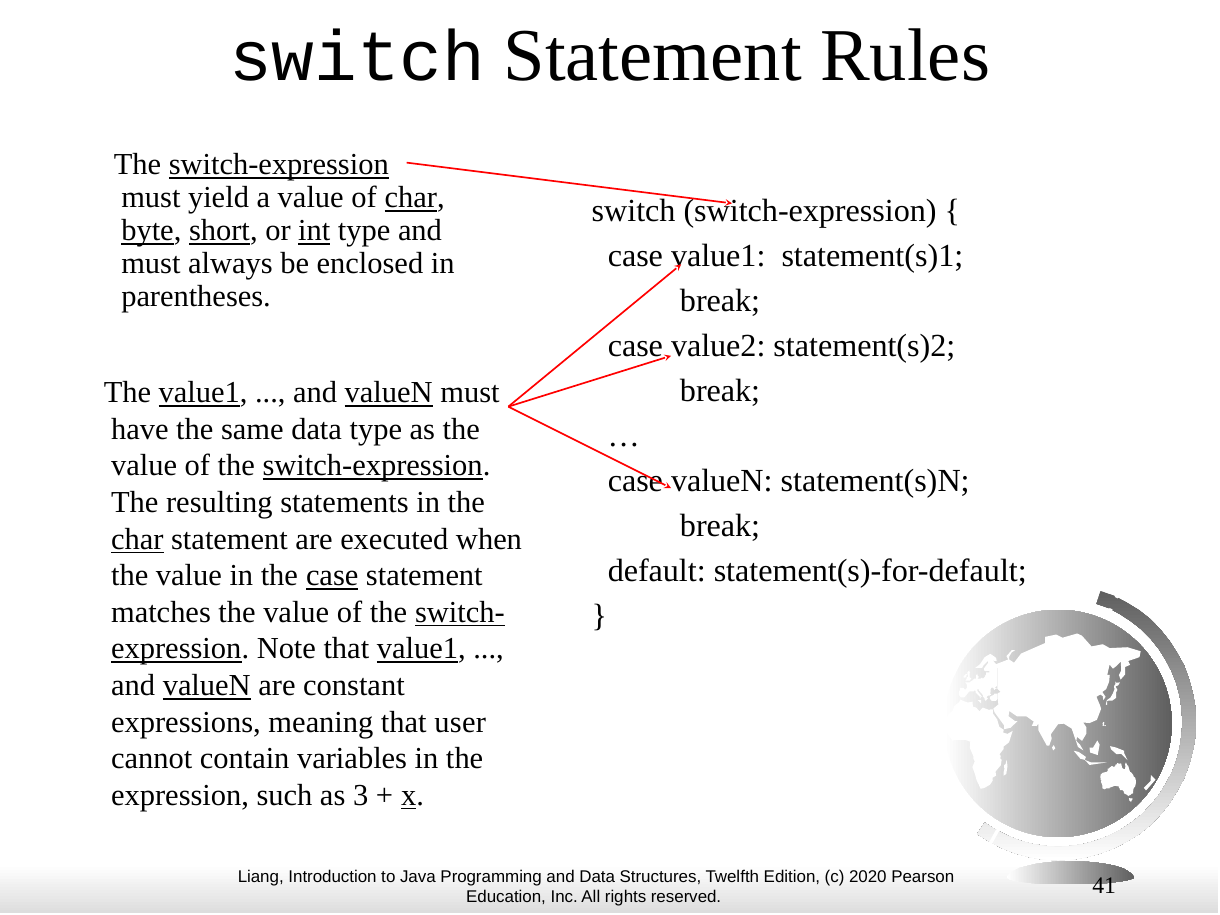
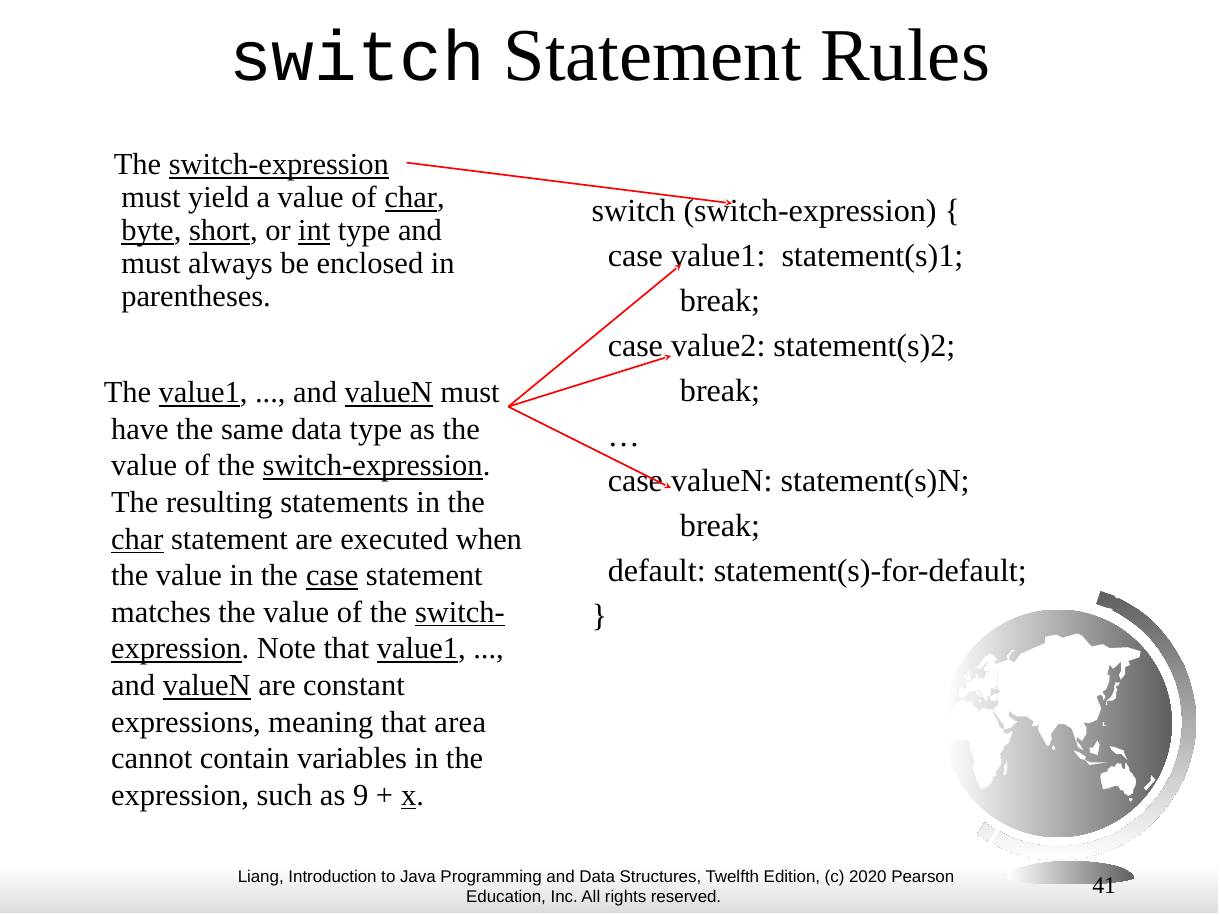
user: user -> area (460, 722)
3: 3 -> 9 (361, 795)
